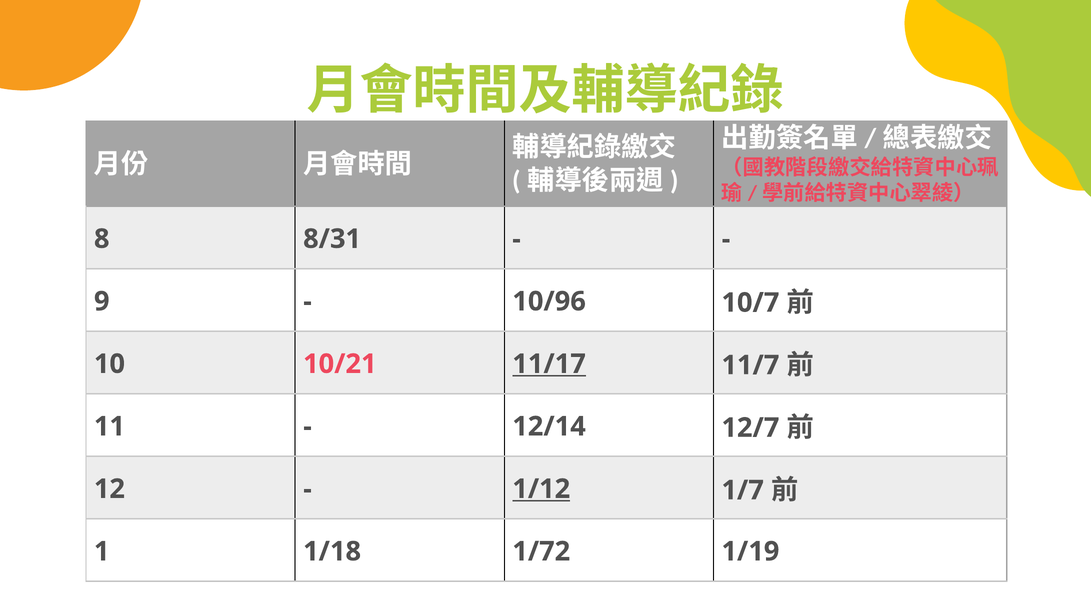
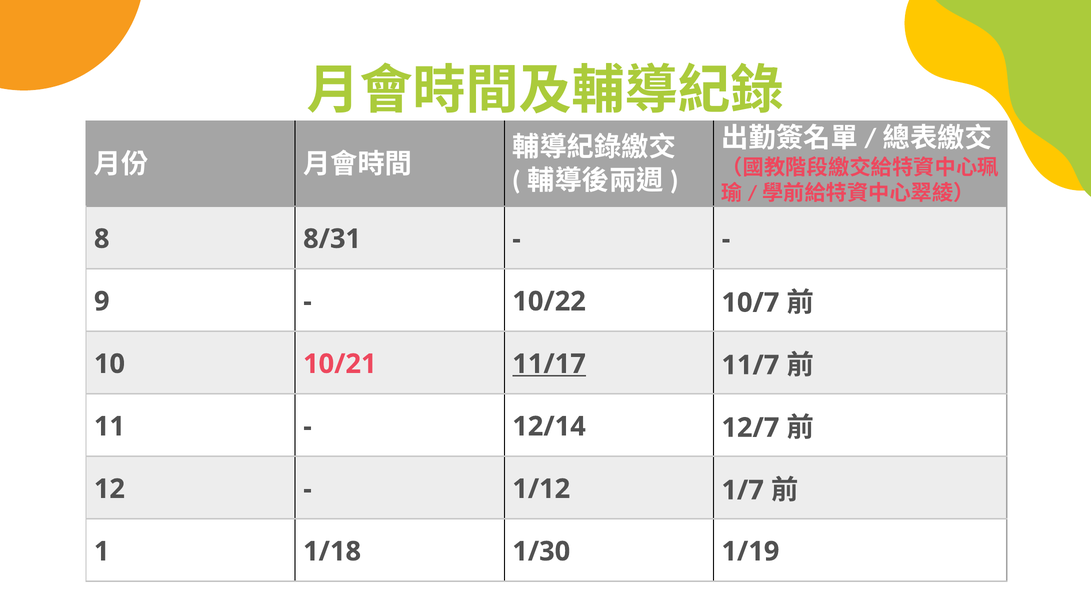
10/96: 10/96 -> 10/22 (549, 302)
1/12 underline: present -> none (541, 490)
1/72: 1/72 -> 1/30 (541, 552)
